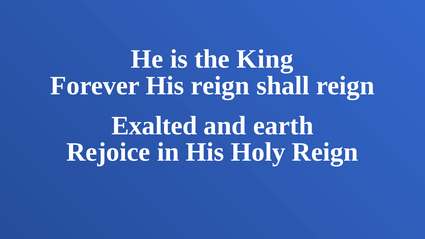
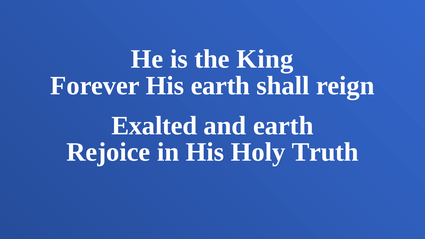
His reign: reign -> earth (220, 86)
Holy Reign: Reign -> Truth (325, 152)
